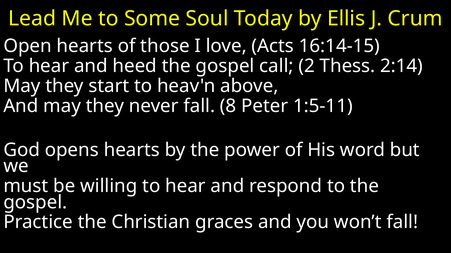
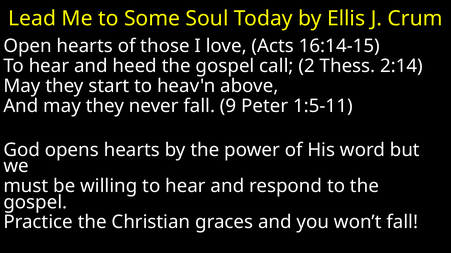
8: 8 -> 9 (228, 106)
